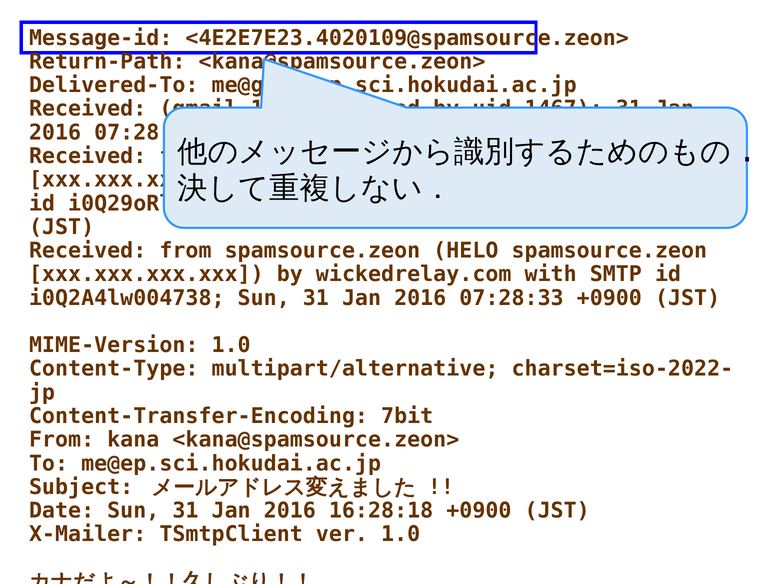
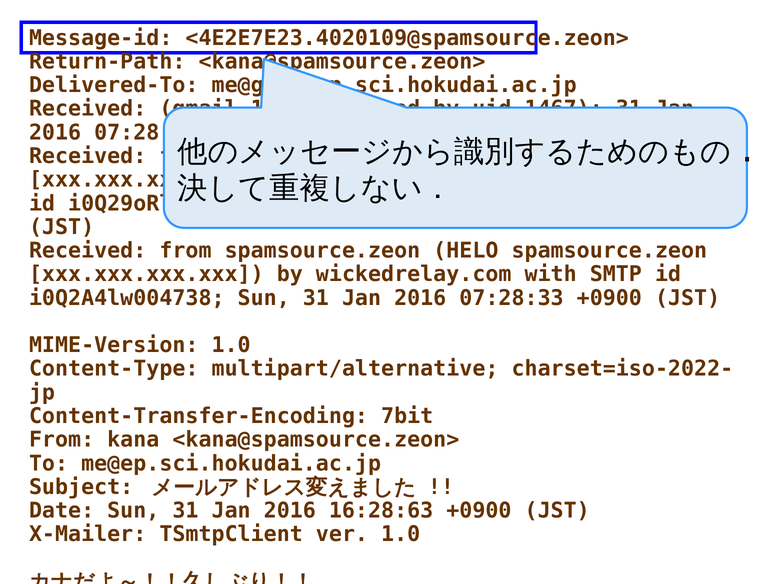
16:28:18: 16:28:18 -> 16:28:63 (381, 510)
